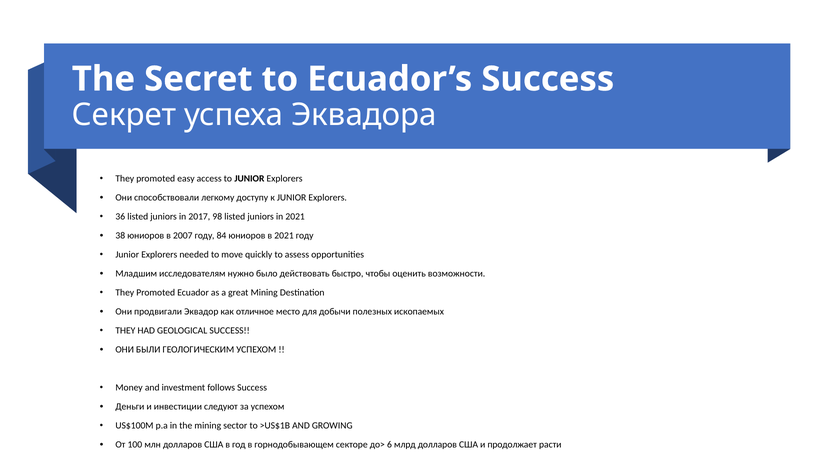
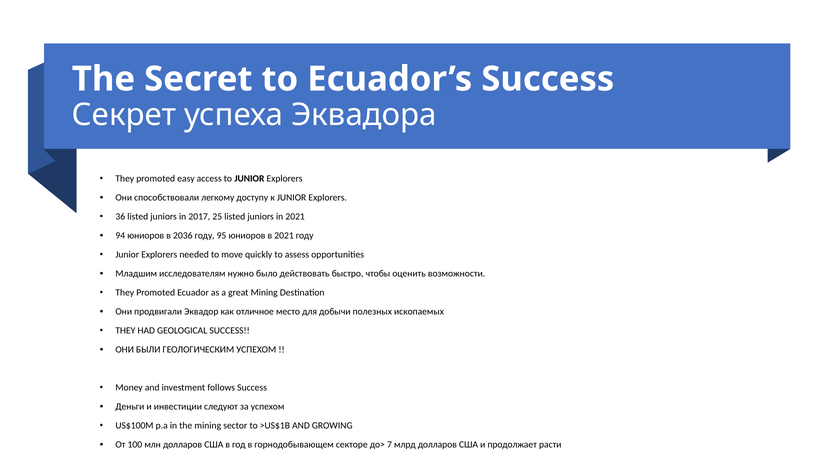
98: 98 -> 25 (217, 217)
38: 38 -> 94 (120, 236)
2007: 2007 -> 2036 (183, 236)
84: 84 -> 95 (221, 236)
6: 6 -> 7 (389, 445)
